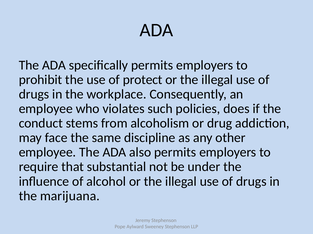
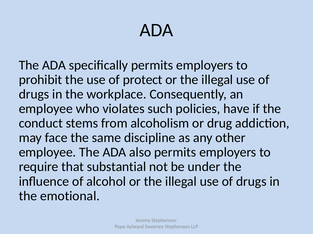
does: does -> have (236, 109)
marijuana: marijuana -> emotional (70, 196)
